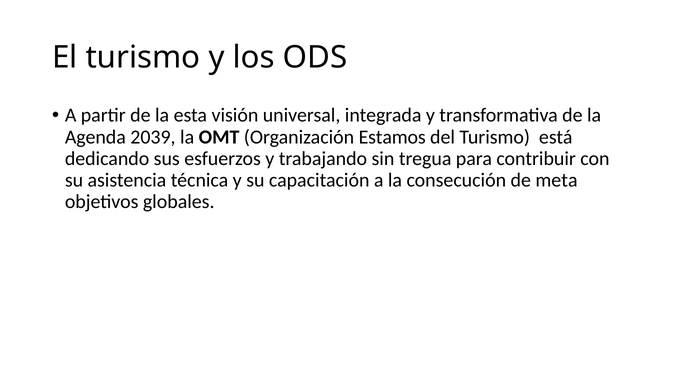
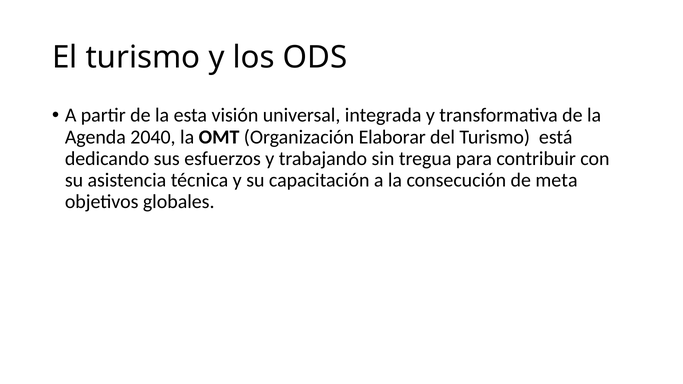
2039: 2039 -> 2040 (153, 137)
Estamos: Estamos -> Elaborar (392, 137)
